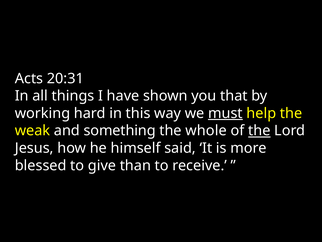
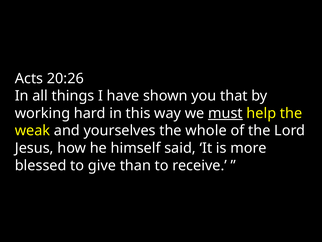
20:31: 20:31 -> 20:26 (65, 78)
something: something -> yourselves (120, 130)
the underline: present -> none (259, 130)
